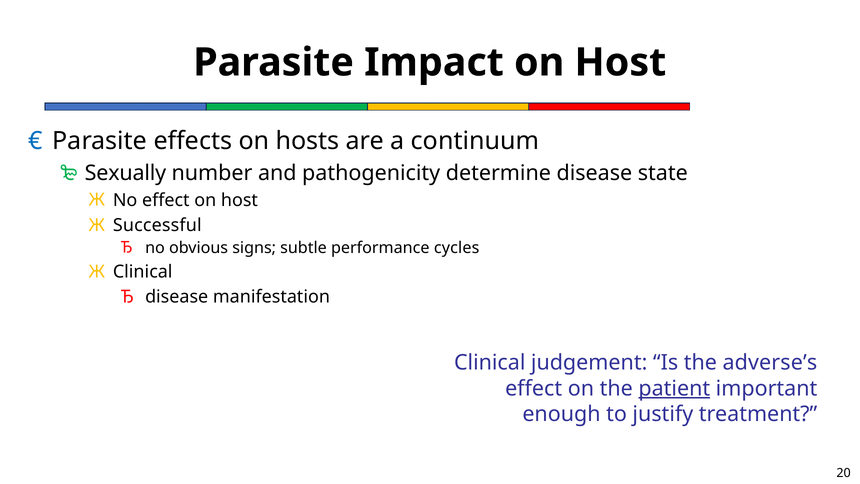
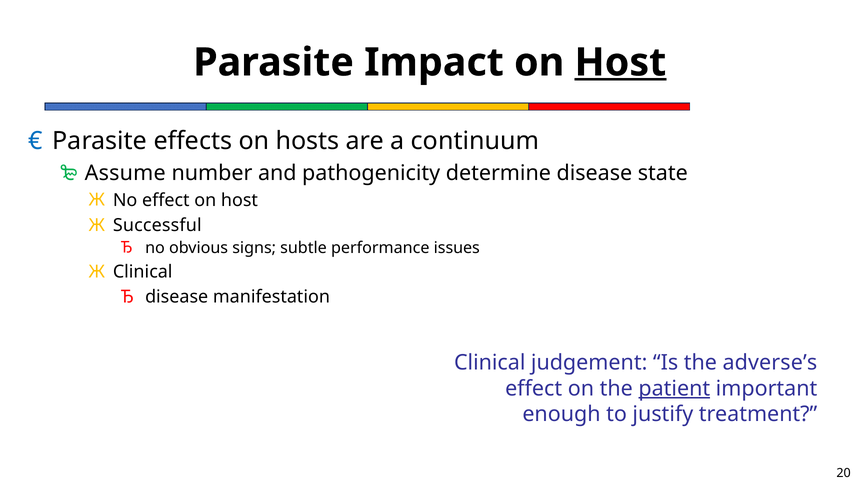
Host underline: none -> present (620, 62)
Sexually: Sexually -> Assume (125, 173)
cycles: cycles -> issues (457, 248)
